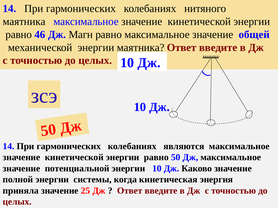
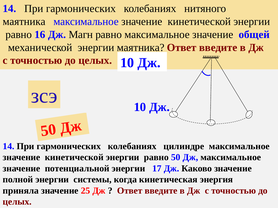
46: 46 -> 16 (40, 35)
являются: являются -> цилиндре (184, 147)
энергии 10: 10 -> 17 (157, 169)
